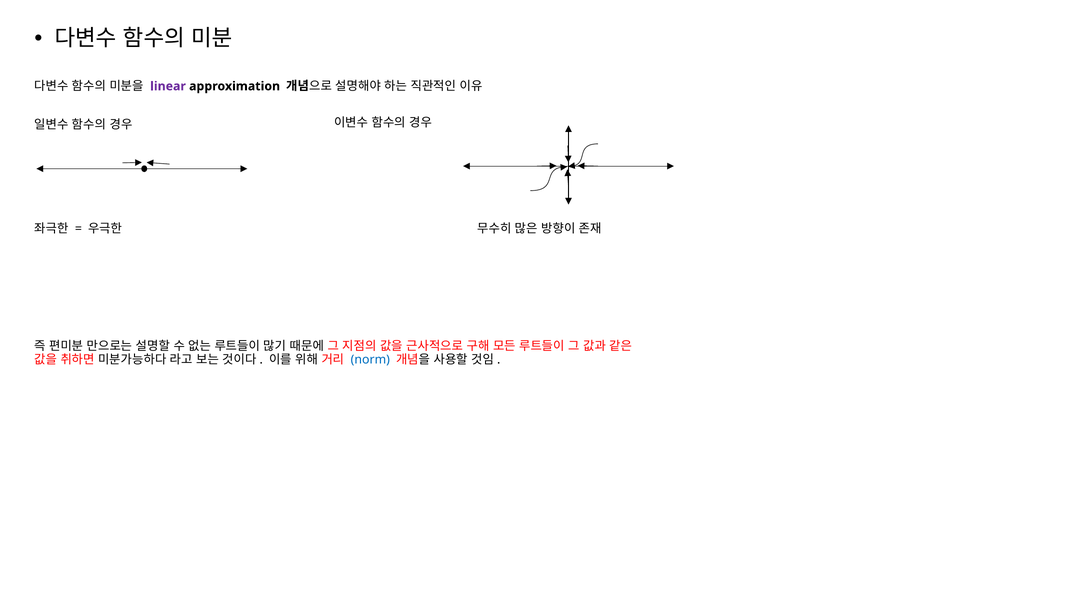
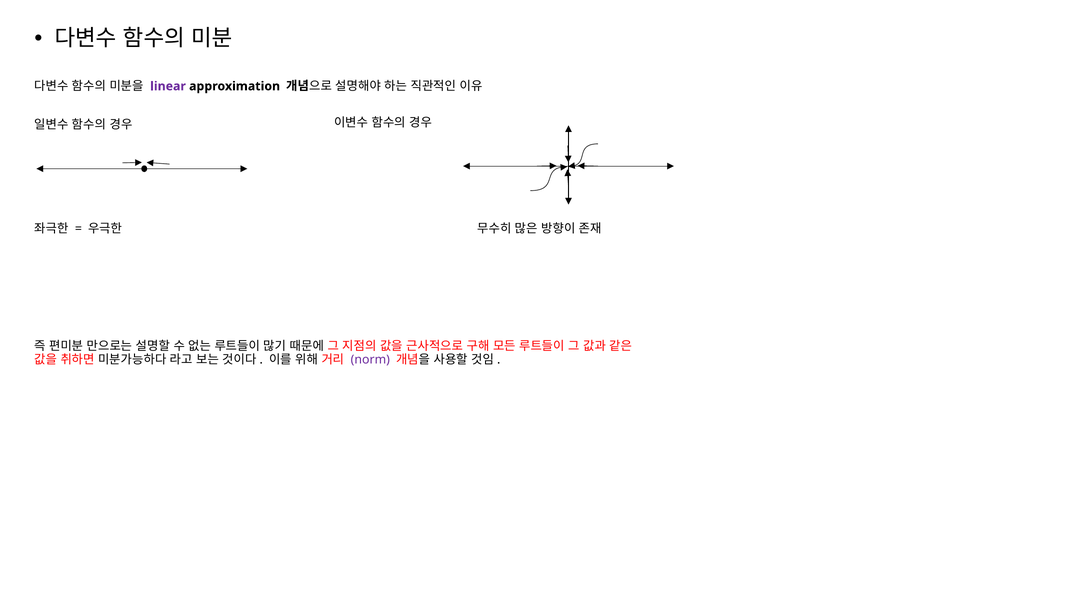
norm colour: blue -> purple (370, 359)
